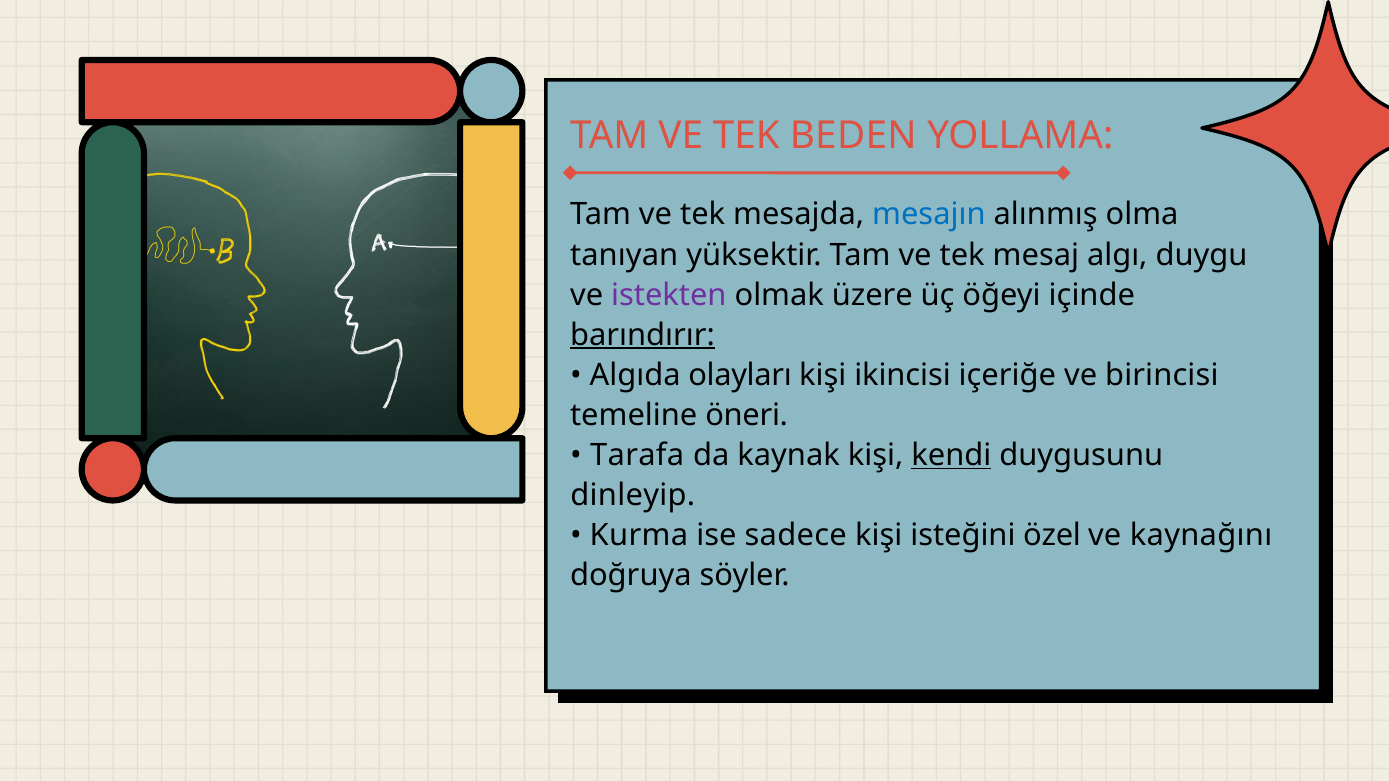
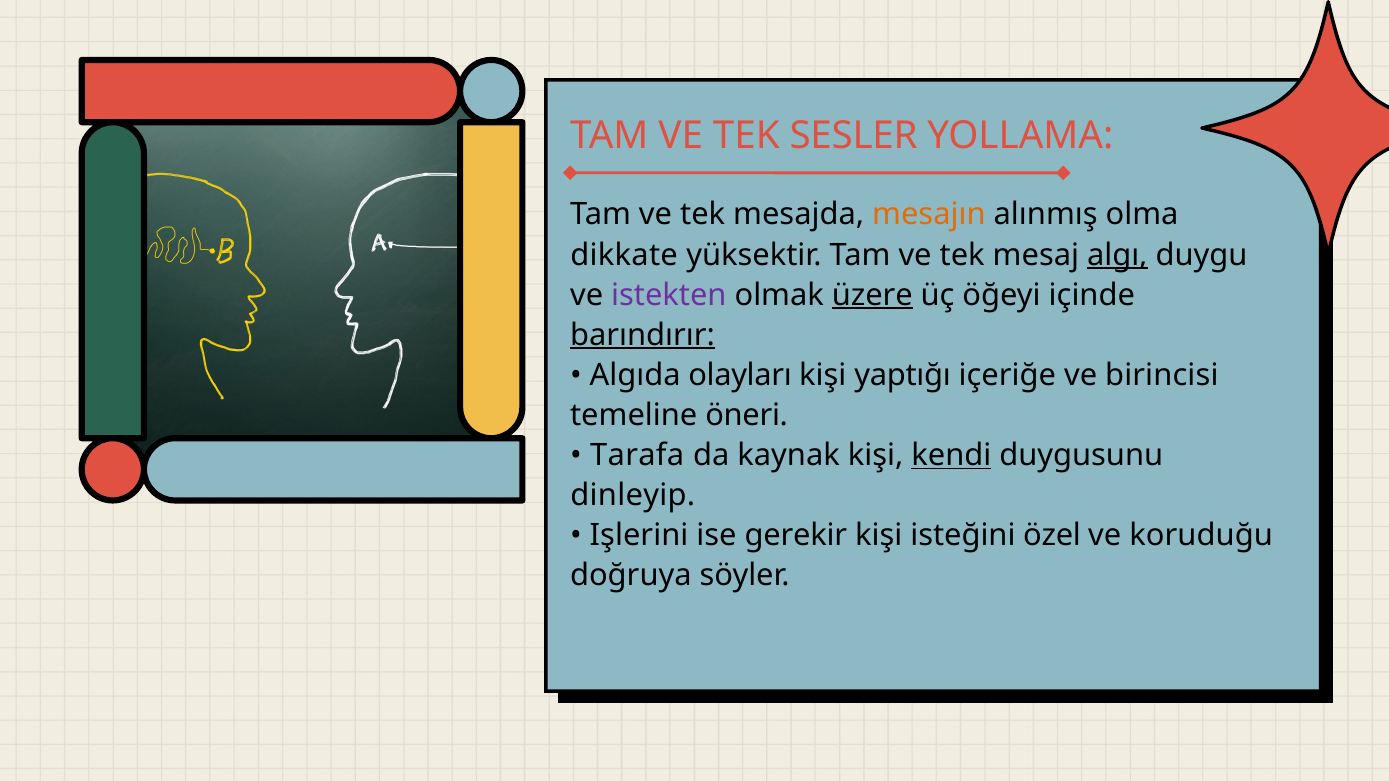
BEDEN: BEDEN -> SESLER (854, 136)
mesajın colour: blue -> orange (929, 215)
tanıyan: tanıyan -> dikkate (624, 255)
algı underline: none -> present (1117, 255)
üzere underline: none -> present (872, 295)
ikincisi: ikincisi -> yaptığı (903, 375)
Kurma: Kurma -> Işlerini (639, 536)
sadece: sadece -> gerekir (796, 536)
kaynağını: kaynağını -> koruduğu (1201, 536)
